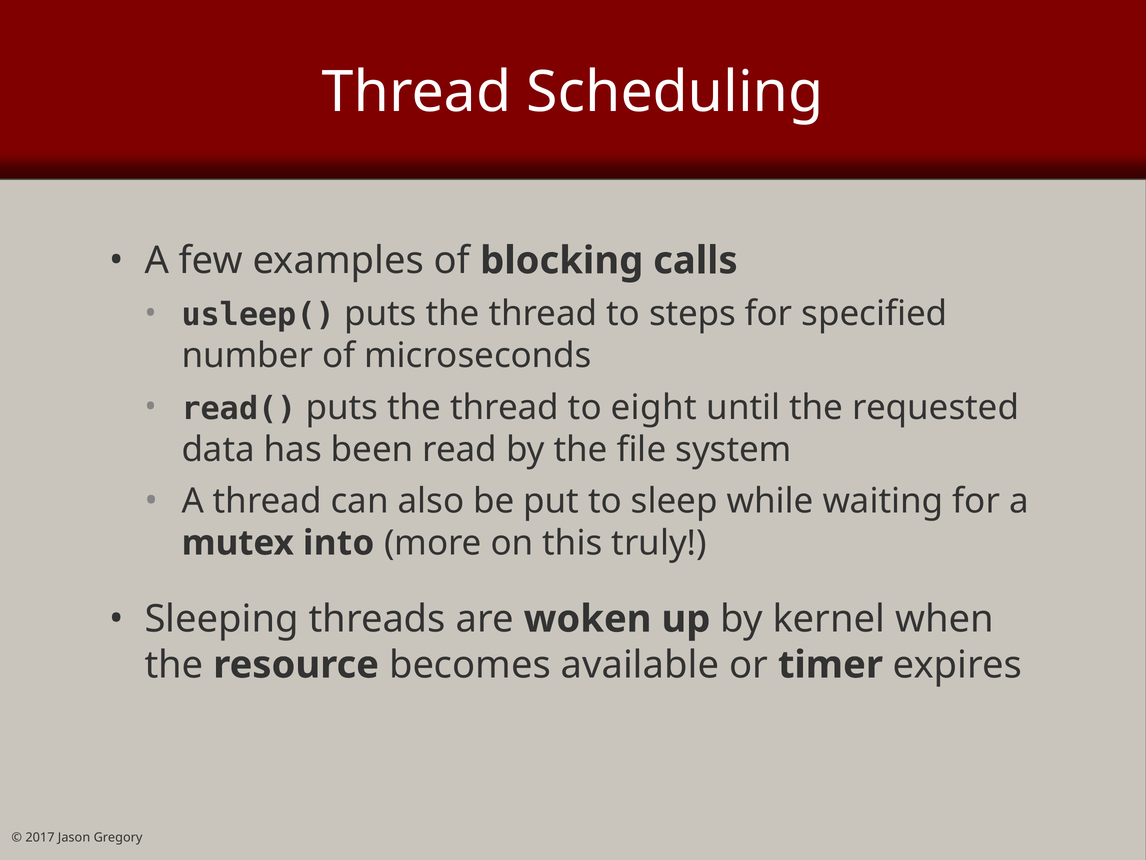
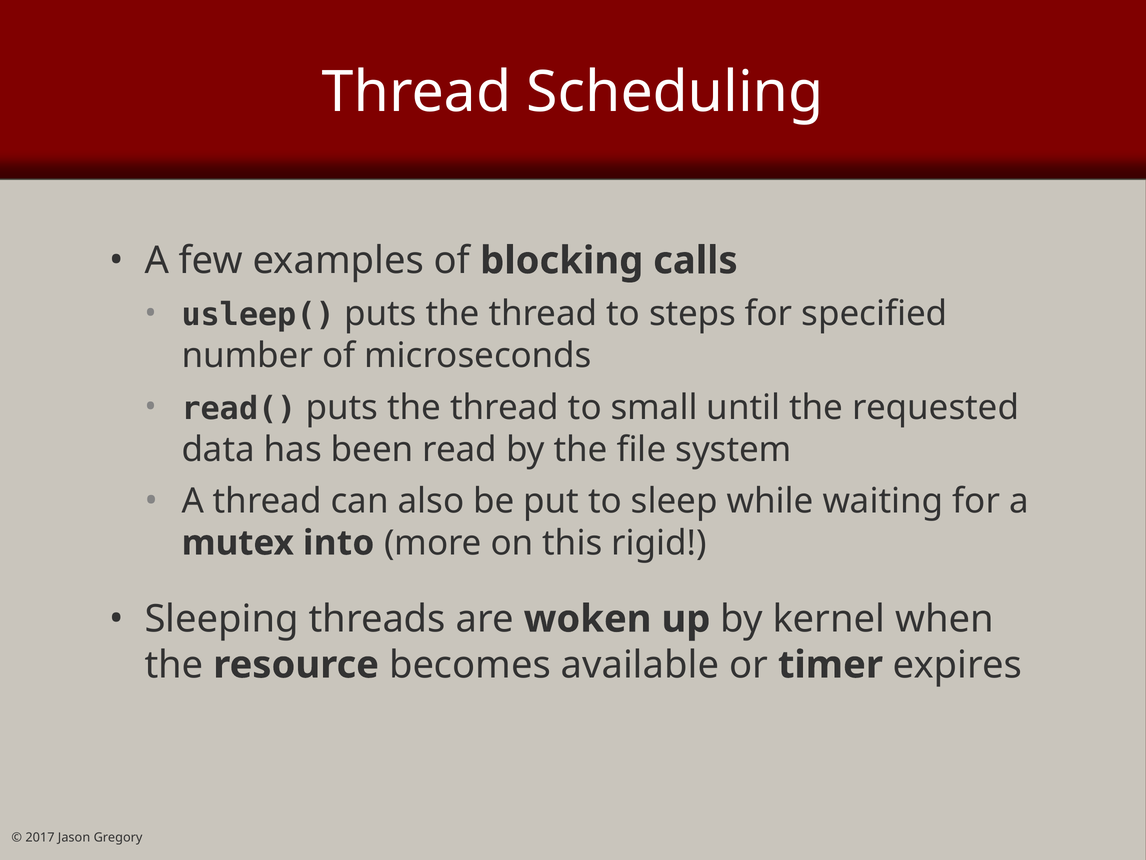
eight: eight -> small (654, 407)
truly: truly -> rigid (659, 543)
